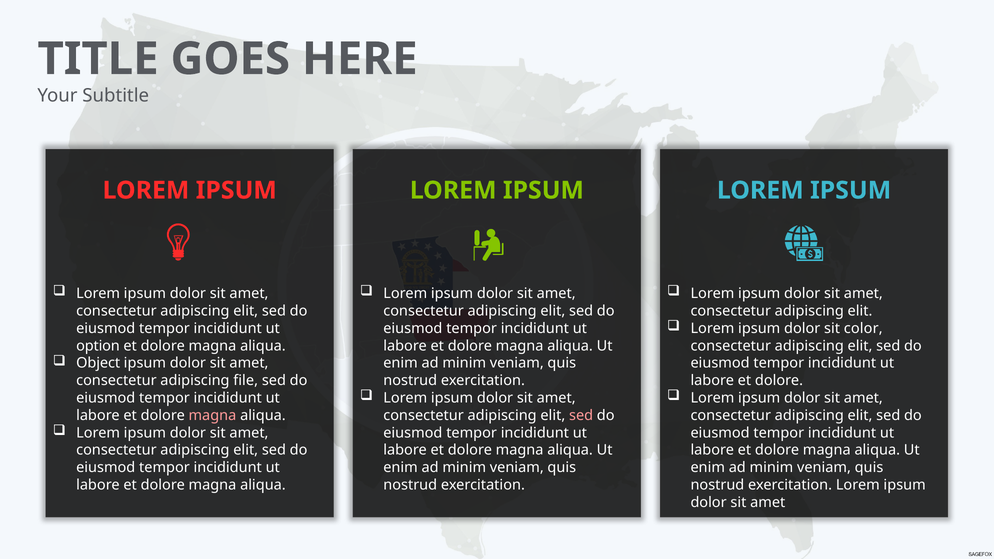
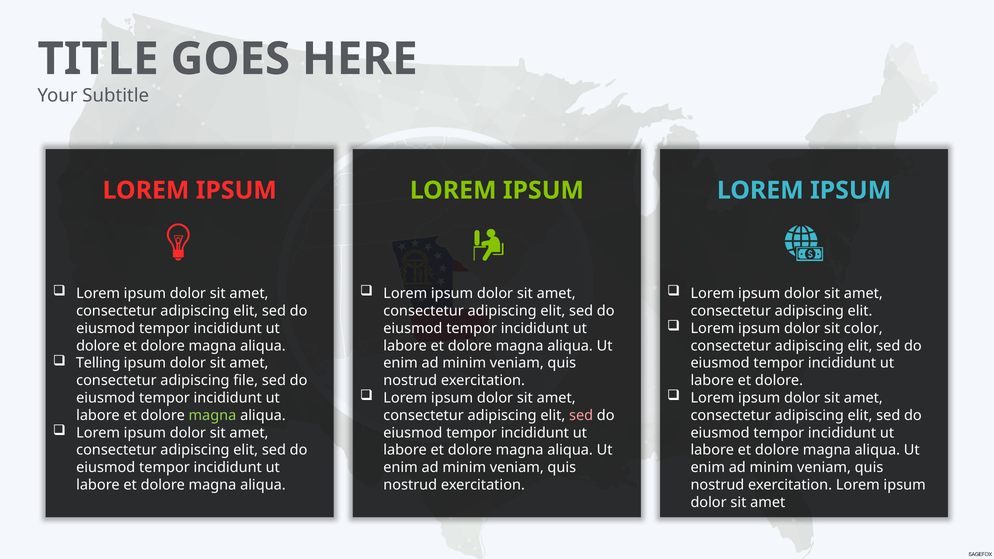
option: option -> dolore (98, 346)
Object: Object -> Telling (98, 363)
magna colour: pink -> light green (212, 415)
